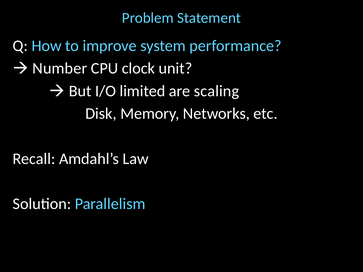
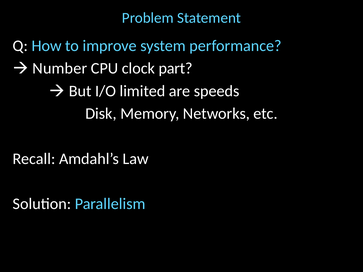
unit: unit -> part (176, 68)
scaling: scaling -> speeds (217, 91)
